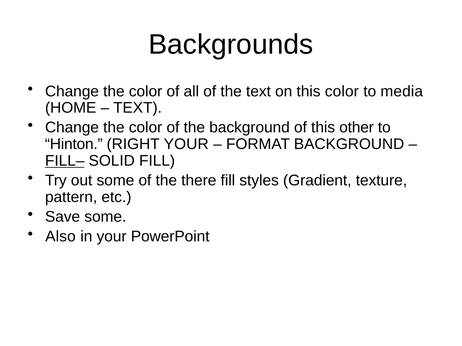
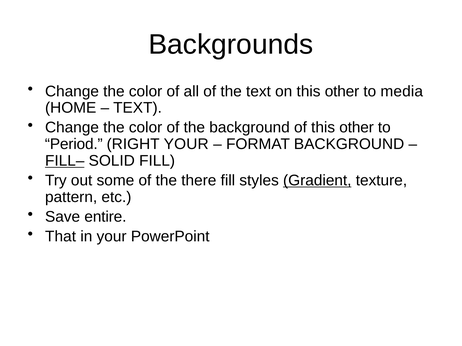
on this color: color -> other (342, 91)
Hinton: Hinton -> Period (74, 144)
Gradient underline: none -> present (317, 181)
Save some: some -> entire (105, 217)
Also: Also -> That (61, 237)
